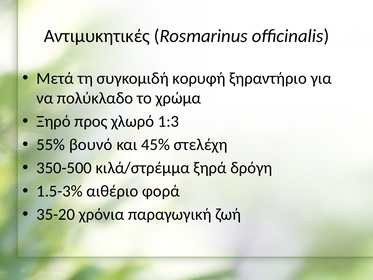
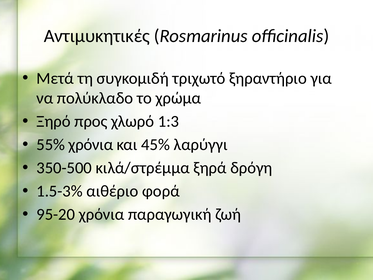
κορυφή: κορυφή -> τριχωτό (199, 78)
55% βουνό: βουνό -> χρόνια (91, 145)
στελέχη: στελέχη -> λαρύγγι (201, 145)
35-20: 35-20 -> 95-20 (56, 214)
